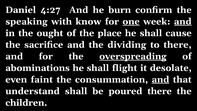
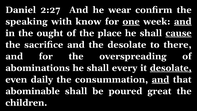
4:27: 4:27 -> 2:27 (50, 10)
burn: burn -> wear (120, 10)
cause underline: none -> present (179, 33)
the dividing: dividing -> desolate (127, 45)
overspreading underline: present -> none (133, 56)
flight: flight -> every (125, 68)
desolate underline: none -> present (171, 68)
faint: faint -> daily (42, 79)
understand: understand -> abominable (33, 91)
poured there: there -> great (159, 91)
